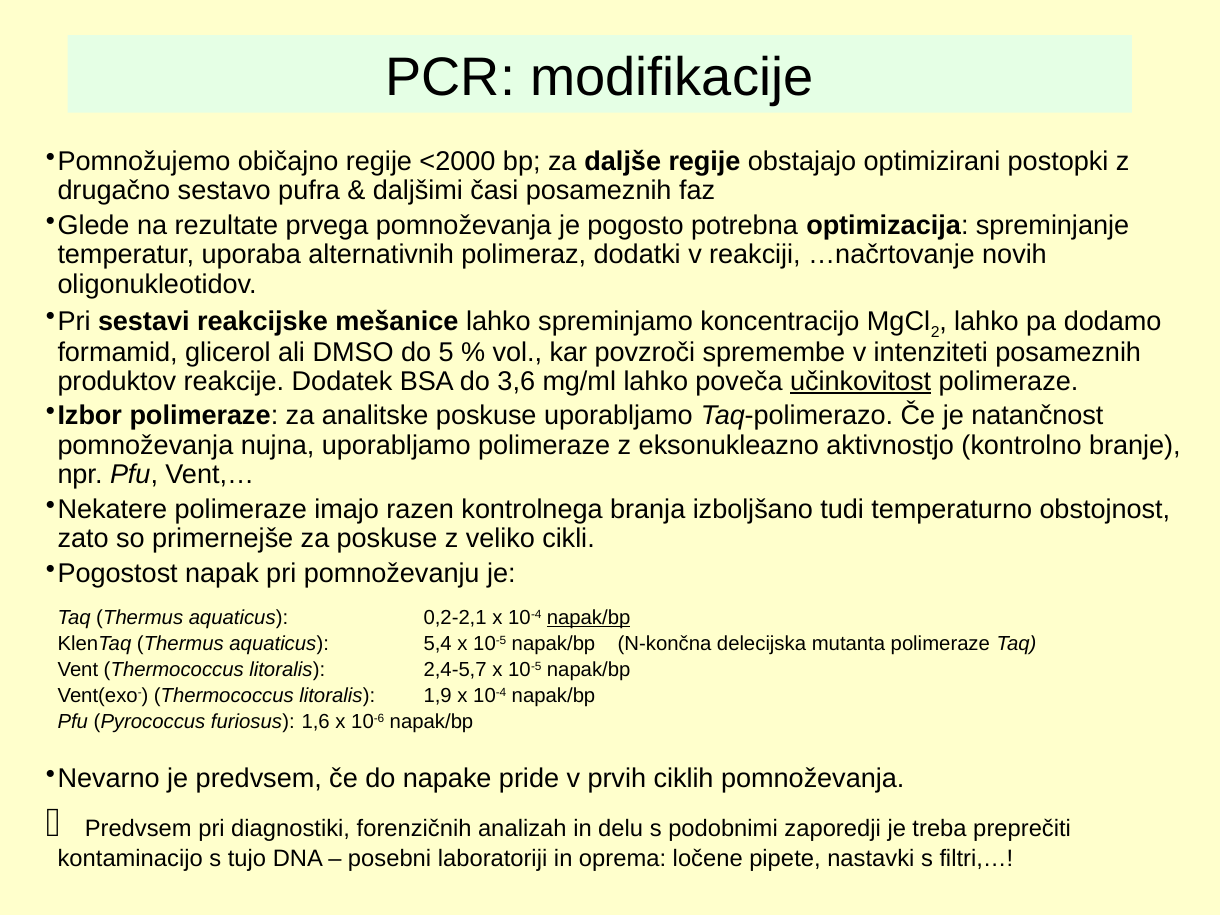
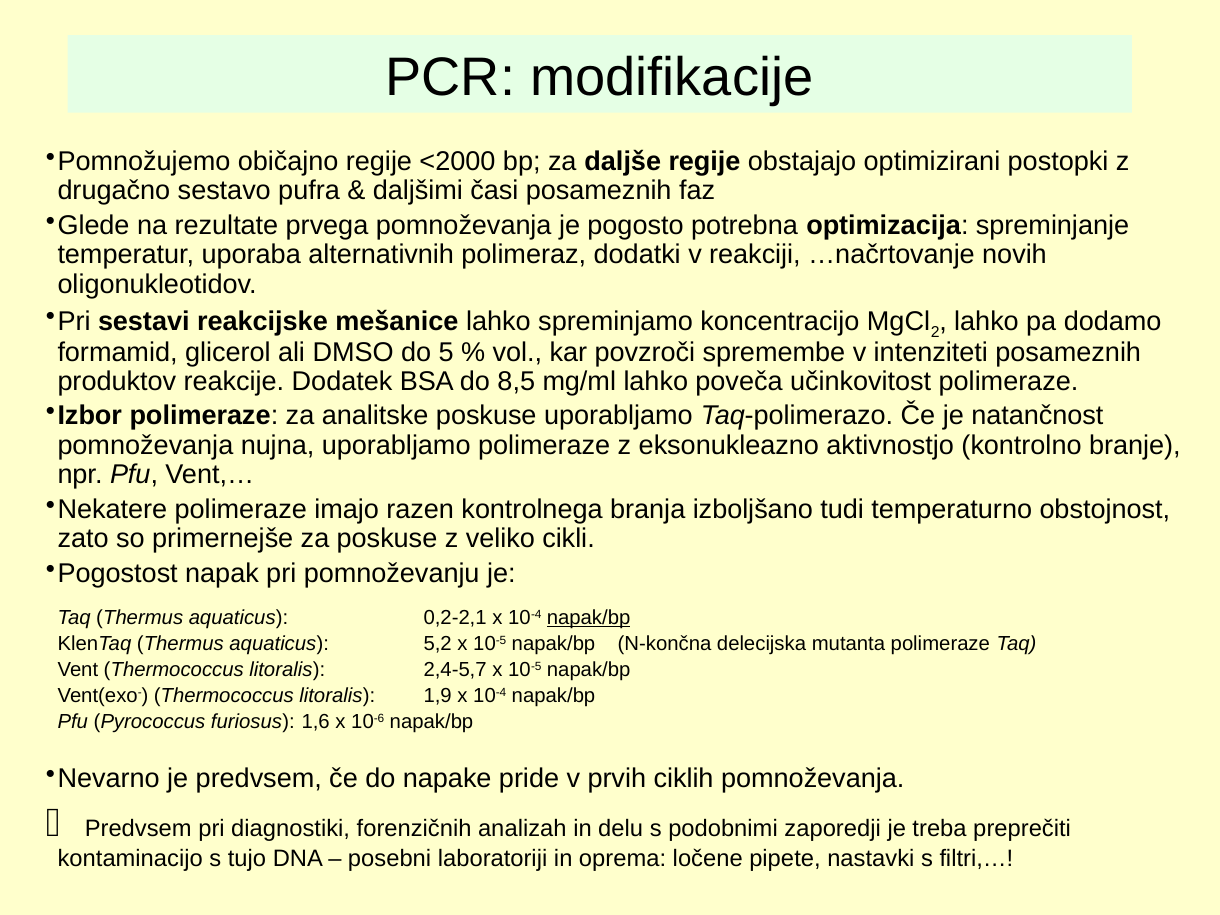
3,6: 3,6 -> 8,5 (516, 381)
učinkovitost underline: present -> none (861, 381)
5,4: 5,4 -> 5,2 (438, 643)
